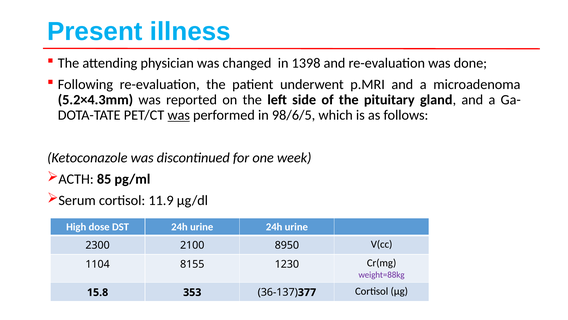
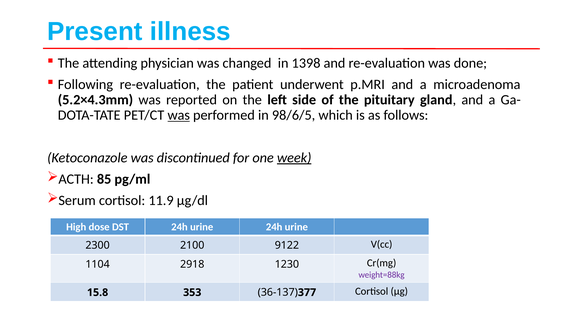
week underline: none -> present (294, 158)
8950: 8950 -> 9122 (287, 245)
8155: 8155 -> 2918 (192, 264)
